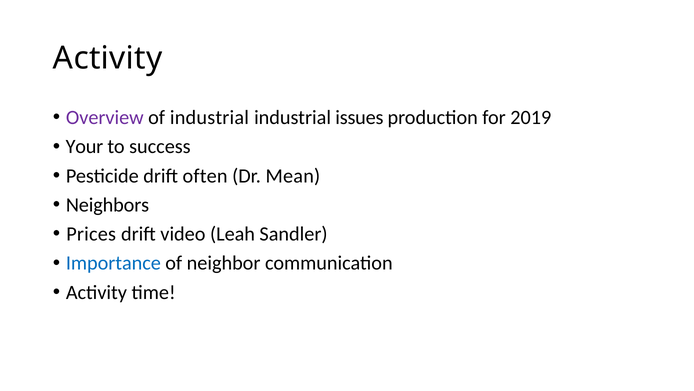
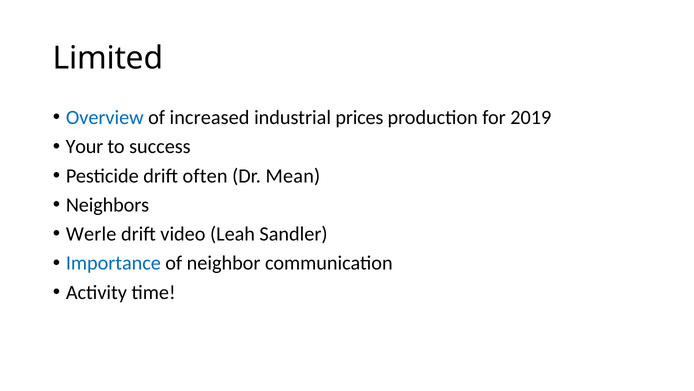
Activity: Activity -> Limited (108, 58)
Overview colour: purple -> blue (105, 117)
of industrial: industrial -> increased (210, 117)
issues: issues -> prices (359, 117)
Prices: Prices -> Werle (91, 234)
